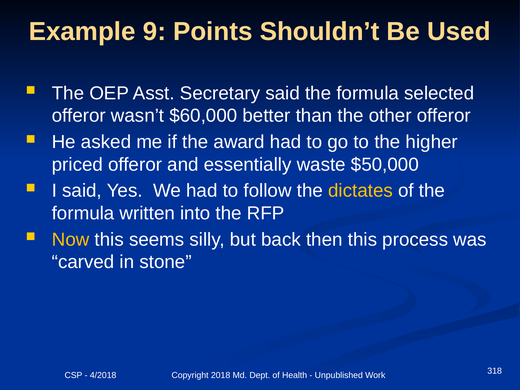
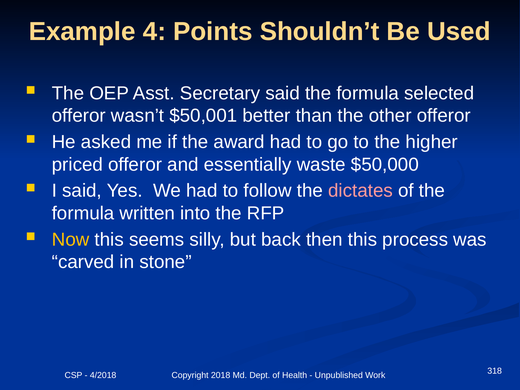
9: 9 -> 4 (154, 32)
$60,000: $60,000 -> $50,001 (203, 116)
dictates colour: yellow -> pink (361, 191)
